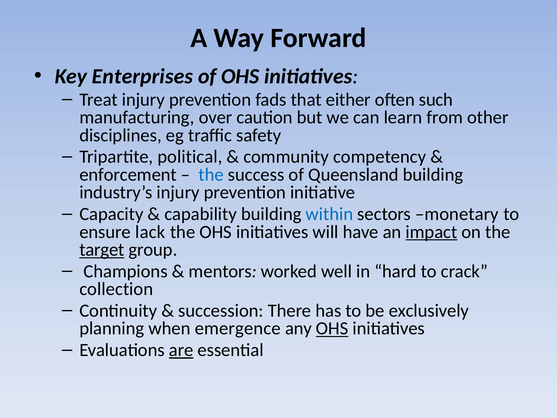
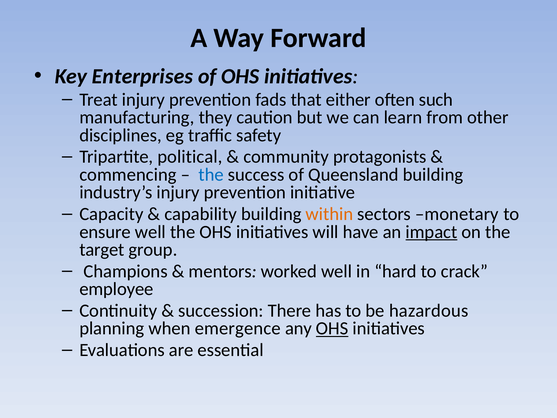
over: over -> they (215, 117)
competency: competency -> protagonists (380, 157)
enforcement: enforcement -> commencing (128, 175)
within colour: blue -> orange (329, 214)
ensure lack: lack -> well (150, 232)
target underline: present -> none (102, 250)
collection: collection -> employee (116, 289)
exclusively: exclusively -> hazardous (429, 310)
are underline: present -> none (181, 350)
